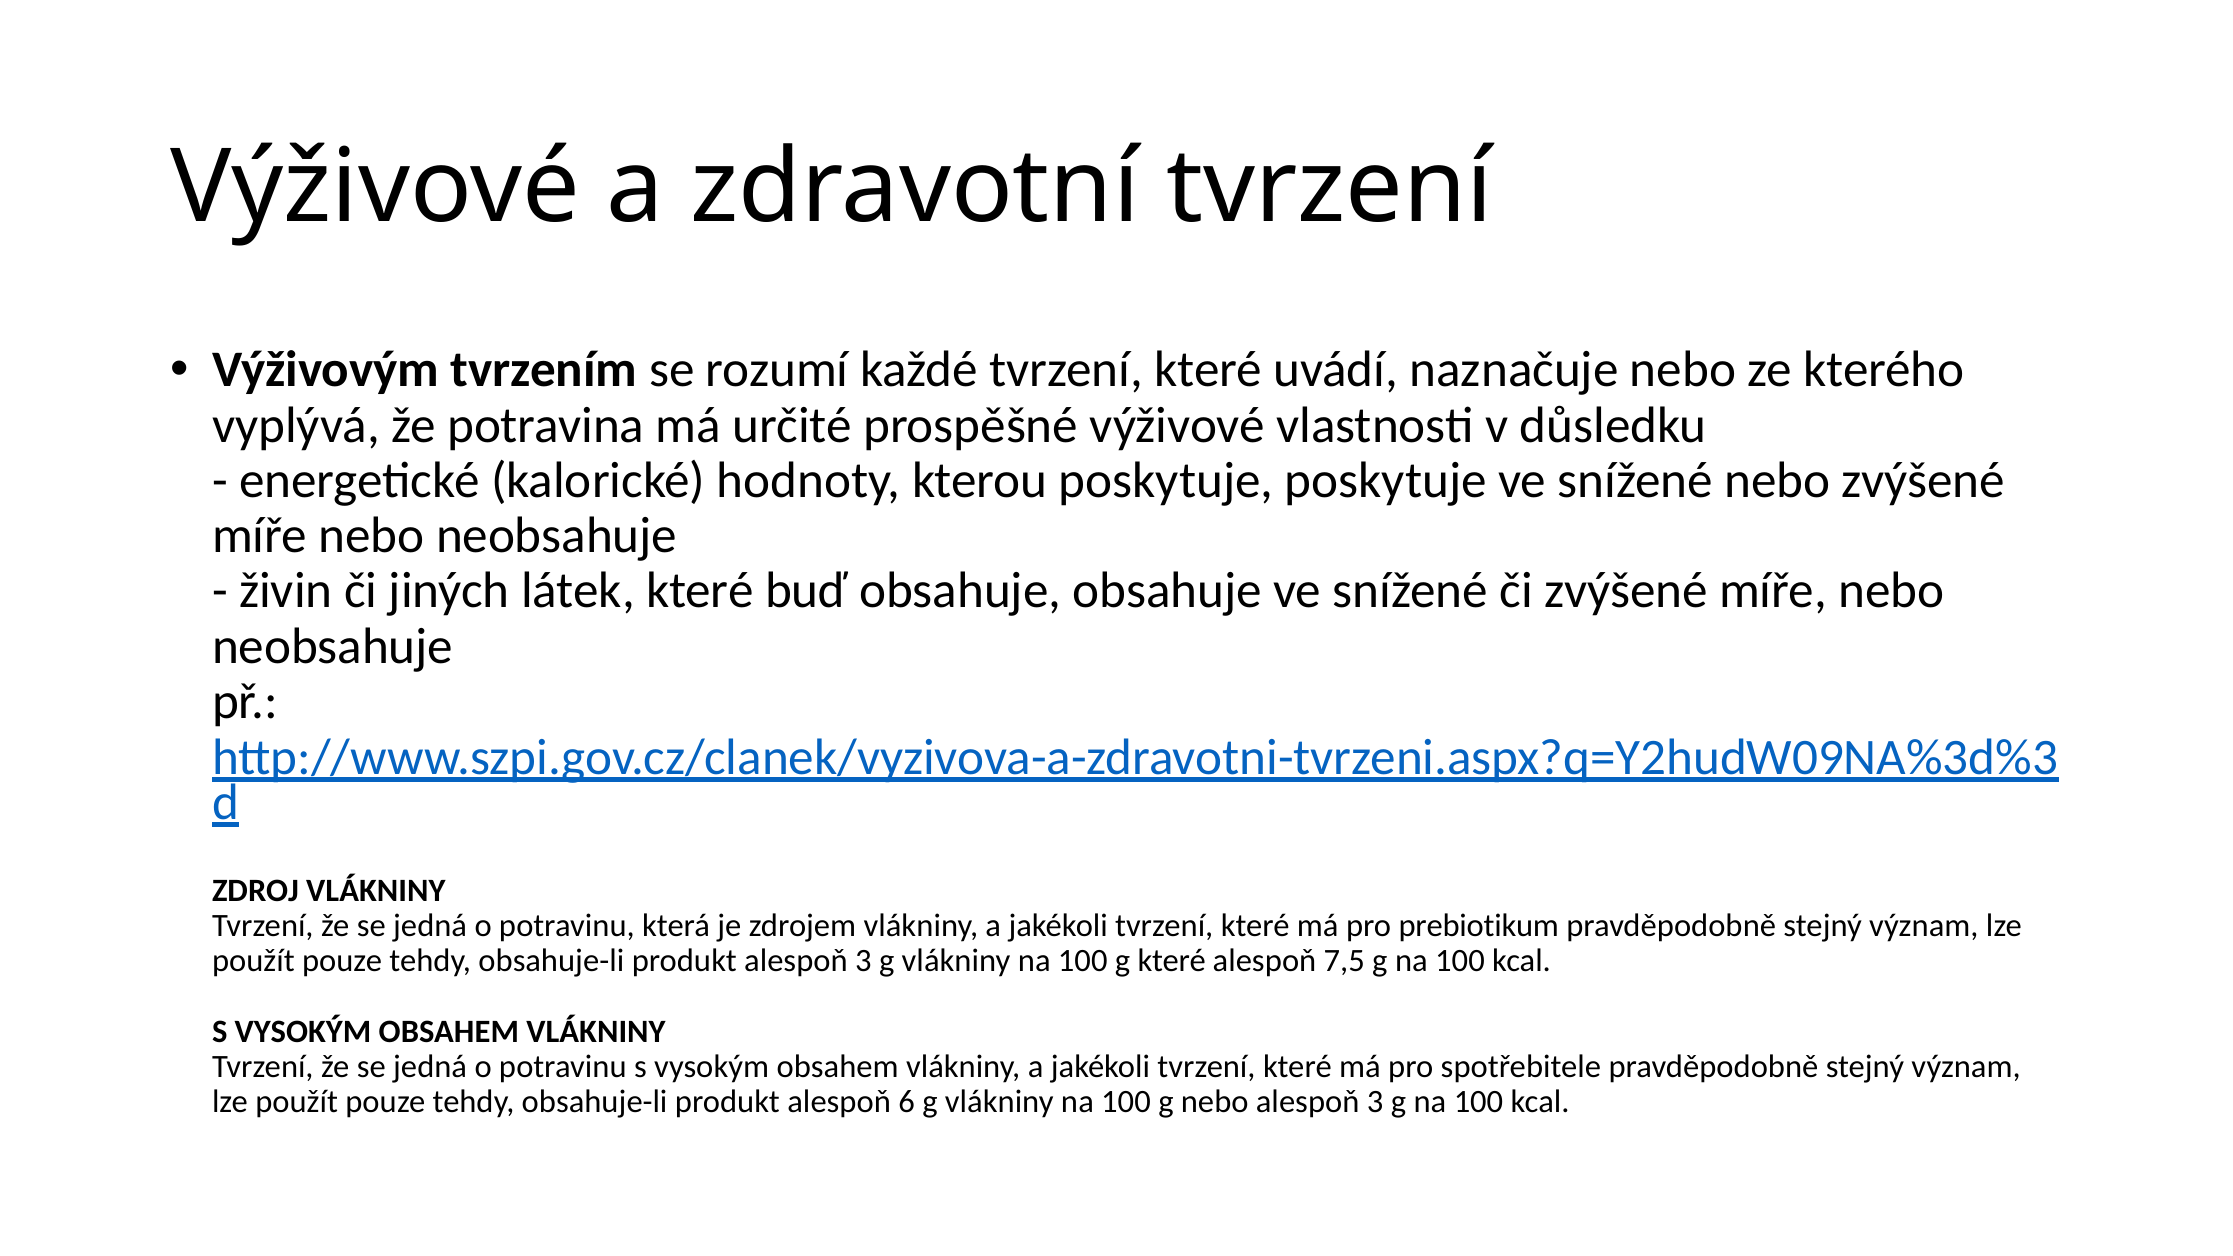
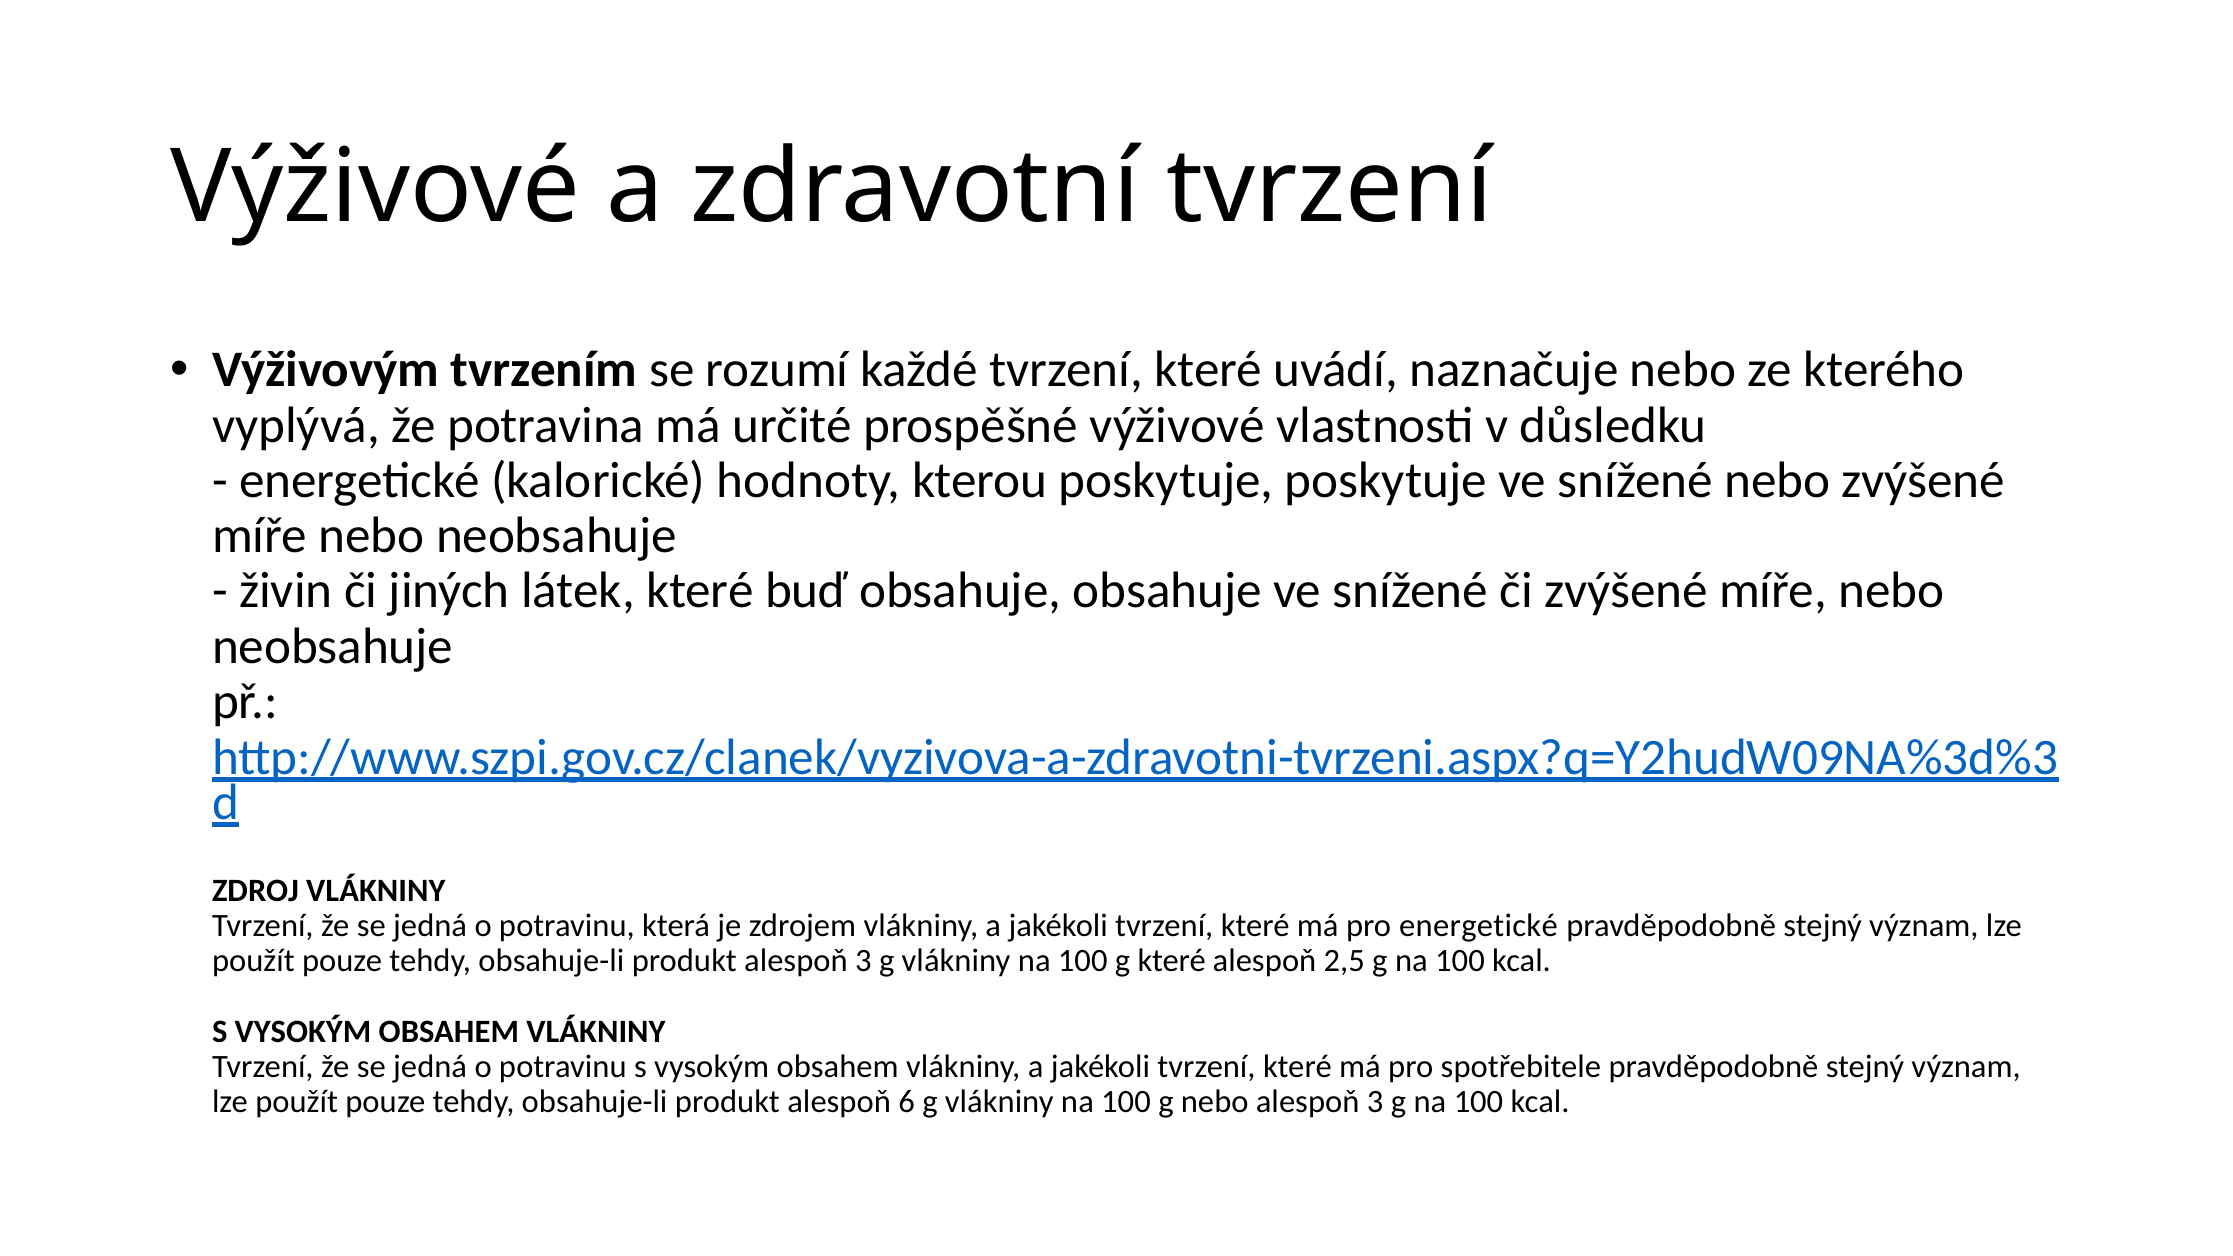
pro prebiotikum: prebiotikum -> energetické (1478, 926)
7,5: 7,5 -> 2,5 (1344, 961)
